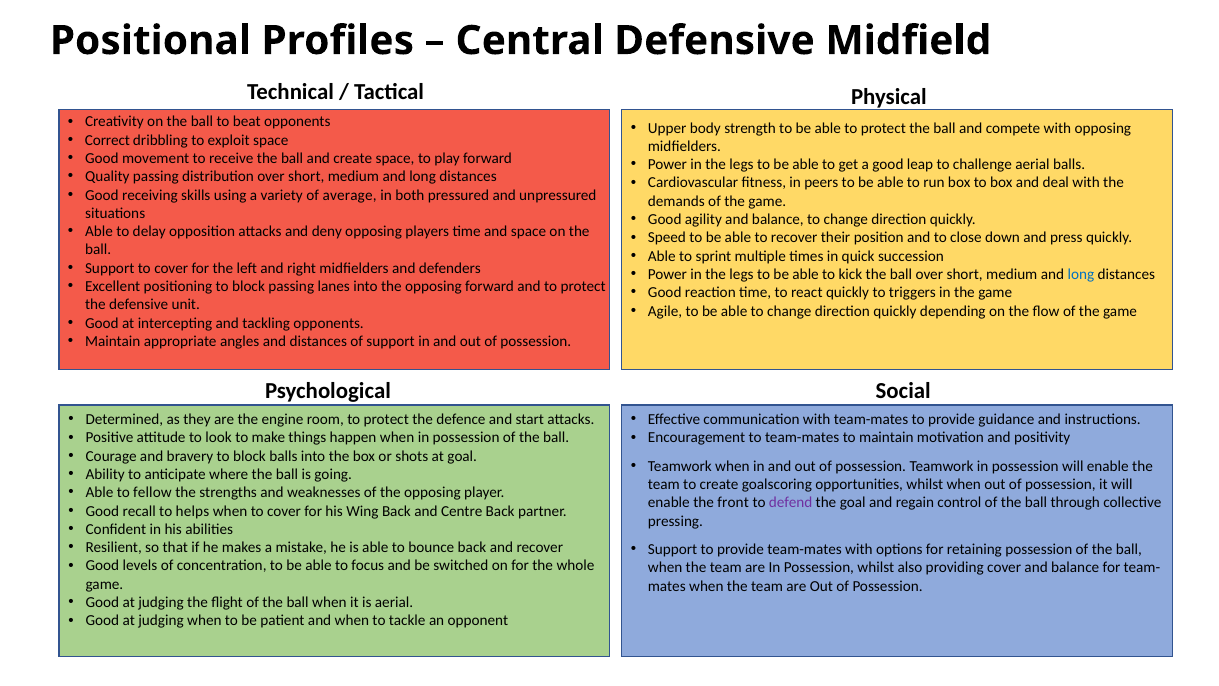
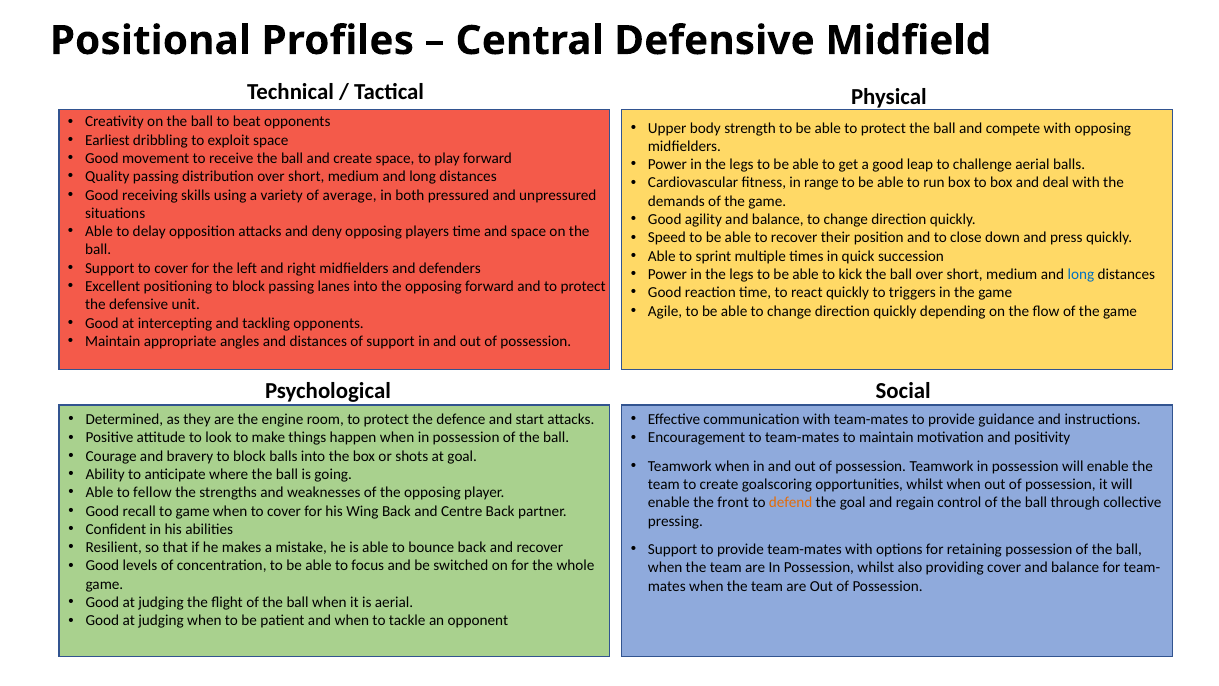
Correct: Correct -> Earliest (107, 140)
peers: peers -> range (821, 183)
defend colour: purple -> orange (791, 503)
to helps: helps -> game (193, 511)
